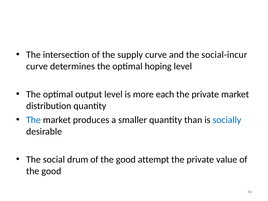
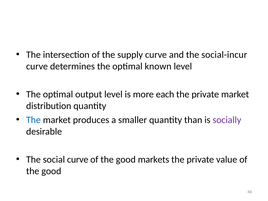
hoping: hoping -> known (158, 66)
socially colour: blue -> purple (227, 120)
social drum: drum -> curve (78, 159)
attempt: attempt -> markets (154, 159)
